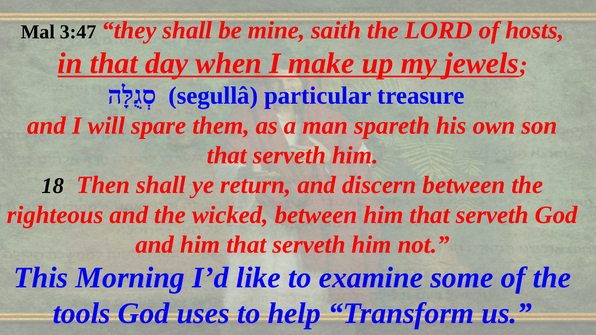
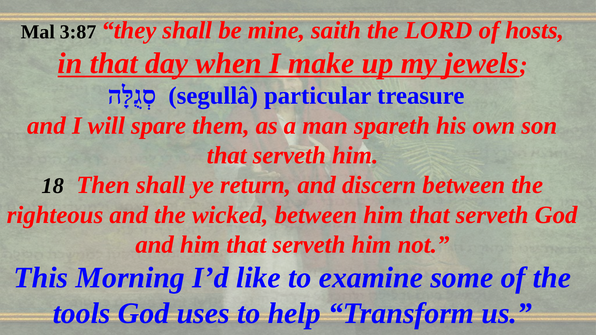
3:47: 3:47 -> 3:87 (78, 32)
